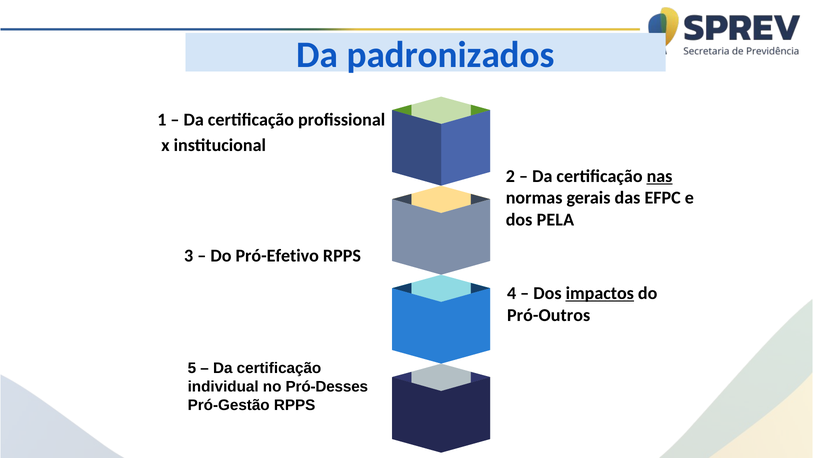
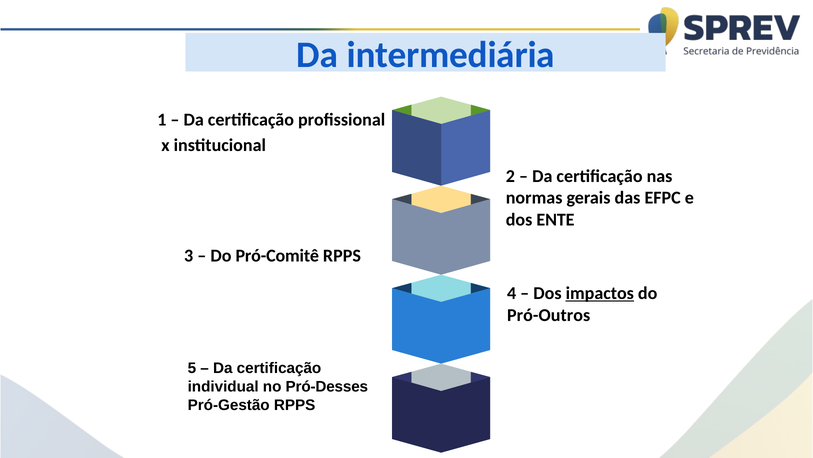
padronizados: padronizados -> intermediária (451, 55)
nas underline: present -> none (660, 176)
PELA: PELA -> ENTE (555, 219)
Pró-Efetivo: Pró-Efetivo -> Pró-Comitê (277, 255)
